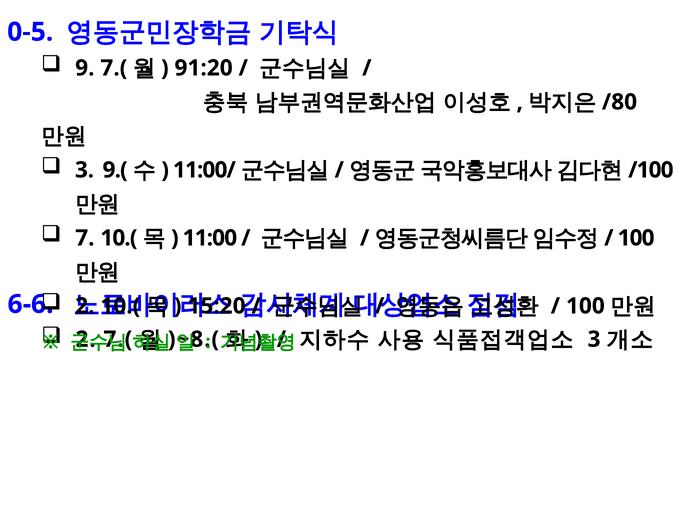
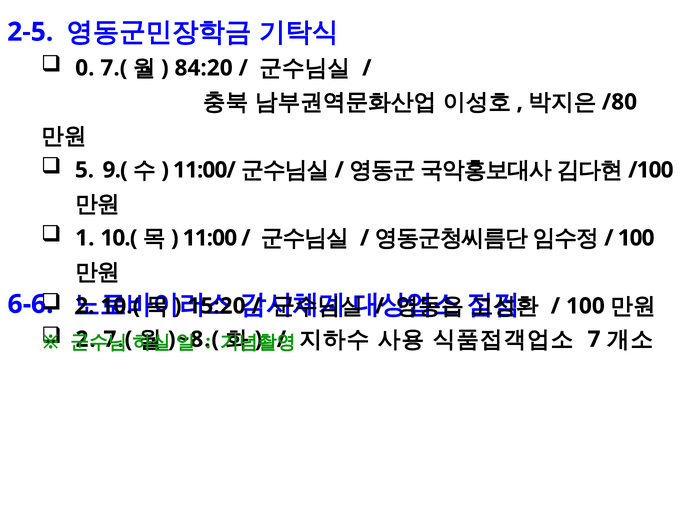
0-5: 0-5 -> 2-5 (30, 32)
9: 9 -> 0 (85, 68)
91:20: 91:20 -> 84:20 (204, 68)
3: 3 -> 5 (84, 170)
7: 7 -> 1 (85, 238)
3: 3 -> 7 (594, 339)
